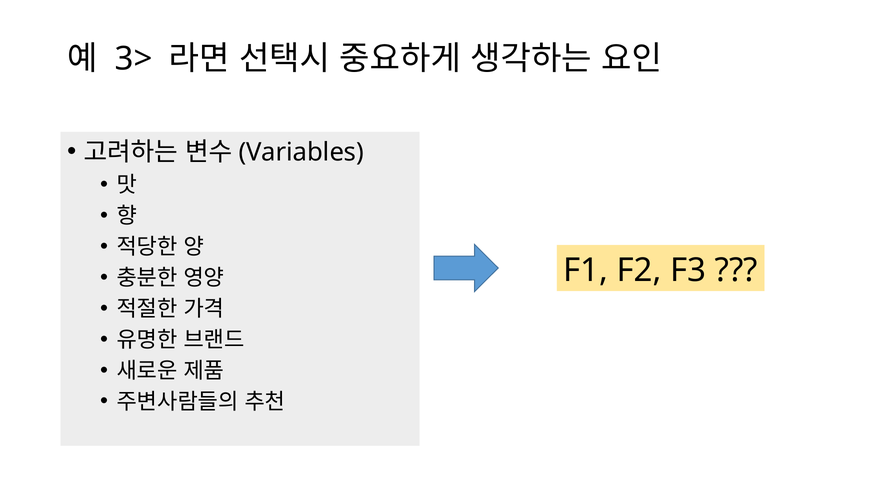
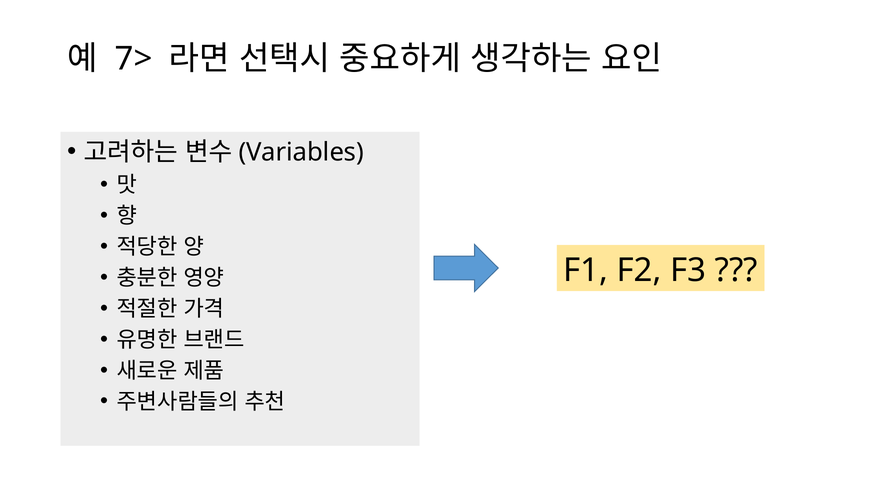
3>: 3> -> 7> (134, 59)
